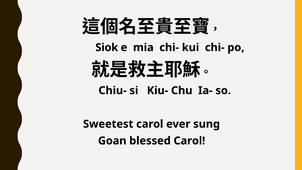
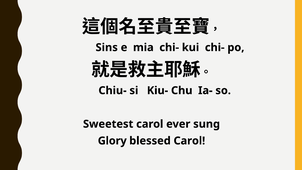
Siok: Siok -> Sins (107, 47)
Goan: Goan -> Glory (112, 141)
